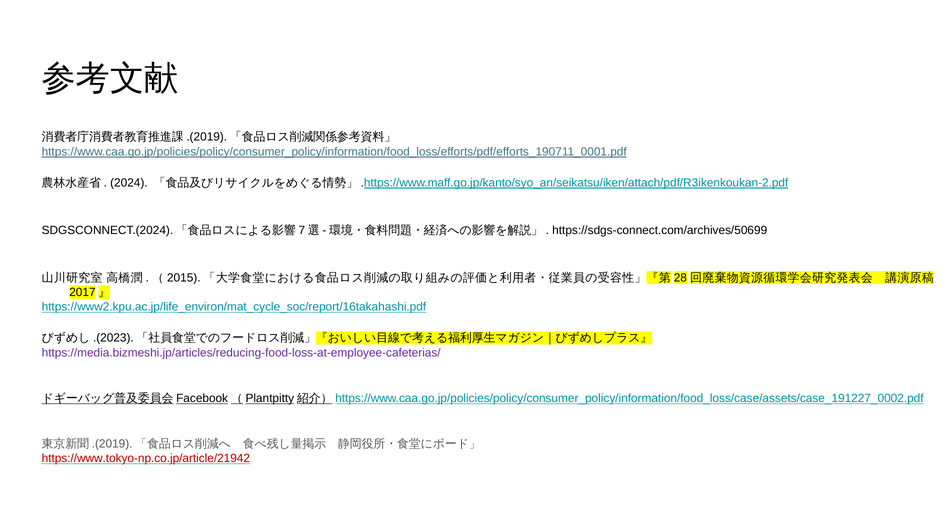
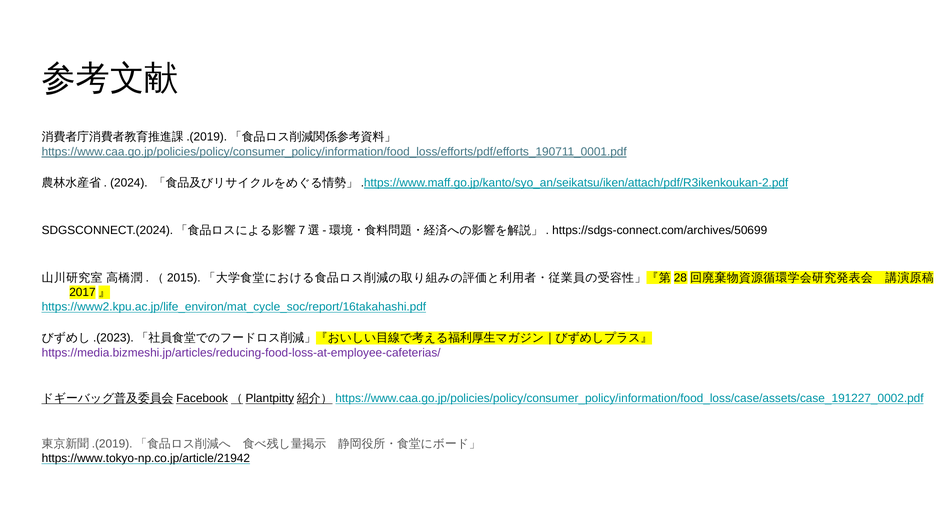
https://www.tokyo-np.co.jp/article/21942 colour: red -> black (146, 459)
